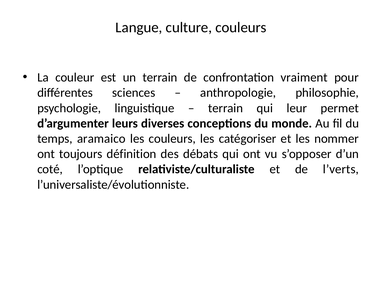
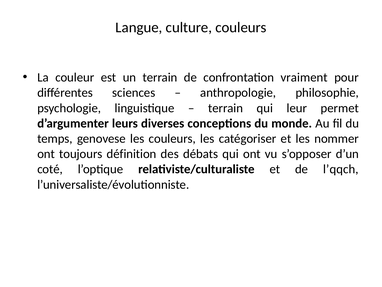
aramaico: aramaico -> genovese (101, 138)
l’verts: l’verts -> l’qqch (341, 169)
